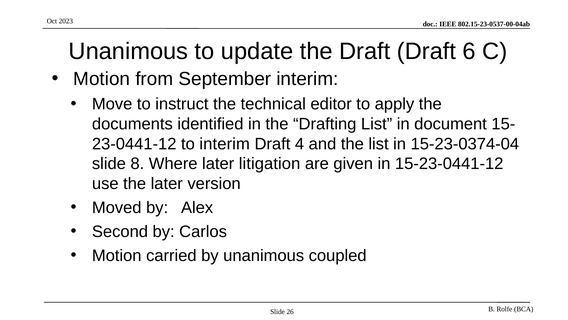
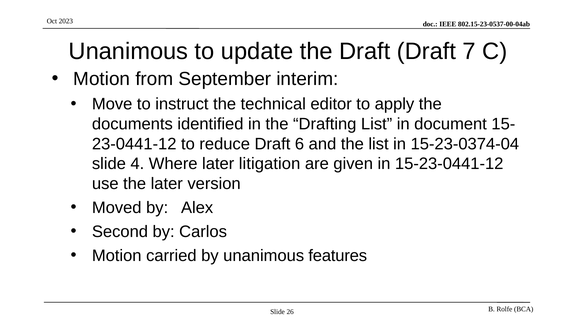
6: 6 -> 7 (469, 51)
to interim: interim -> reduce (225, 144)
4: 4 -> 6 (300, 144)
8: 8 -> 4 (137, 164)
coupled: coupled -> features (338, 255)
